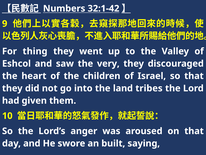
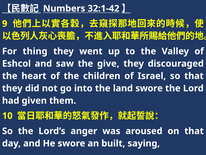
very: very -> give (108, 63)
land tribes: tribes -> swore (149, 88)
